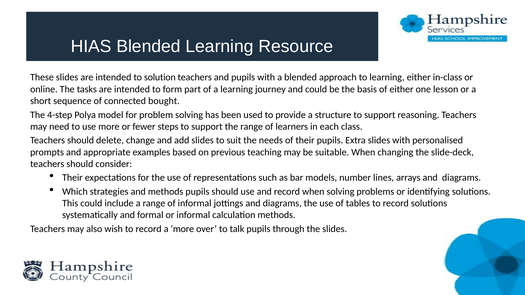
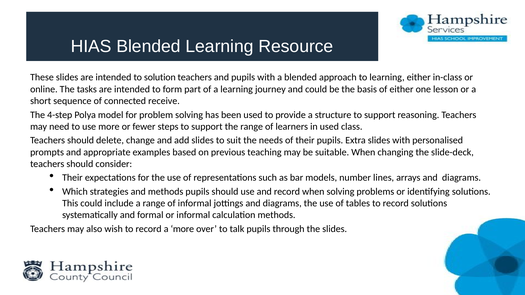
bought: bought -> receive (164, 101)
in each: each -> used (329, 127)
